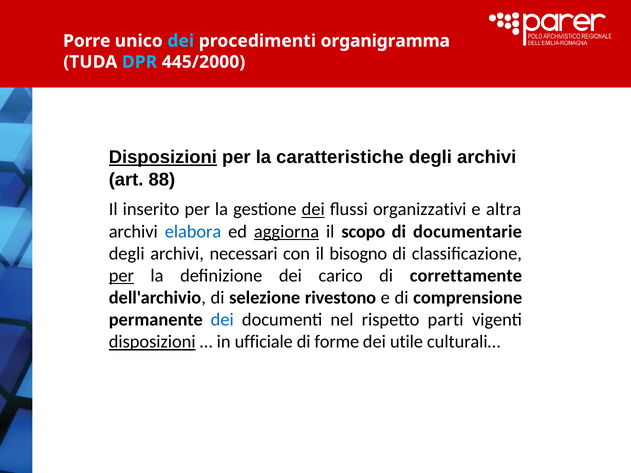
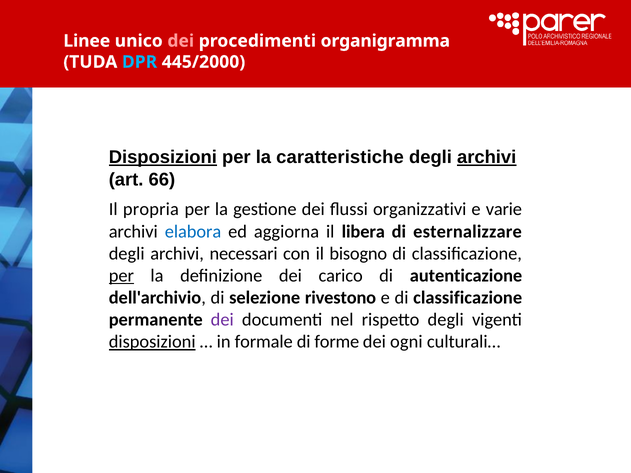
Porre: Porre -> Linee (87, 41)
dei colour: light blue -> pink (181, 41)
archivi underline: none -> present (487, 157)
88: 88 -> 66 (162, 180)
inserito: inserito -> propria (151, 210)
dei underline: present -> none (313, 210)
altra: altra -> varie (504, 210)
aggiorna underline: present -> none (287, 232)
scopo: scopo -> libera (363, 232)
documentarie: documentarie -> esternalizzare (468, 232)
correttamente: correttamente -> autenticazione (466, 276)
e di comprensione: comprensione -> classificazione (468, 298)
dei colour: blue -> purple (222, 320)
rispetto parti: parti -> degli (446, 320)
ufficiale: ufficiale -> formale (264, 342)
utile: utile -> ogni (406, 342)
